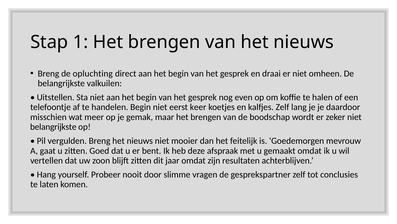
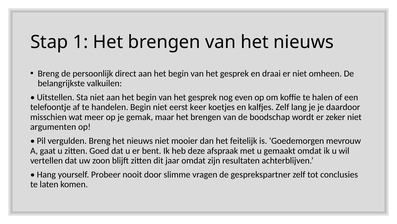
opluchting: opluchting -> persoonlijk (93, 73)
belangrijkste: belangrijkste -> argumenten (53, 127)
